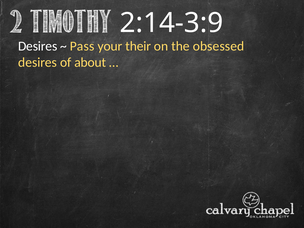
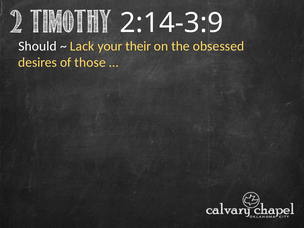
Desires: Desires -> Should (38, 46)
Pass: Pass -> Lack (82, 46)
about: about -> those (90, 62)
